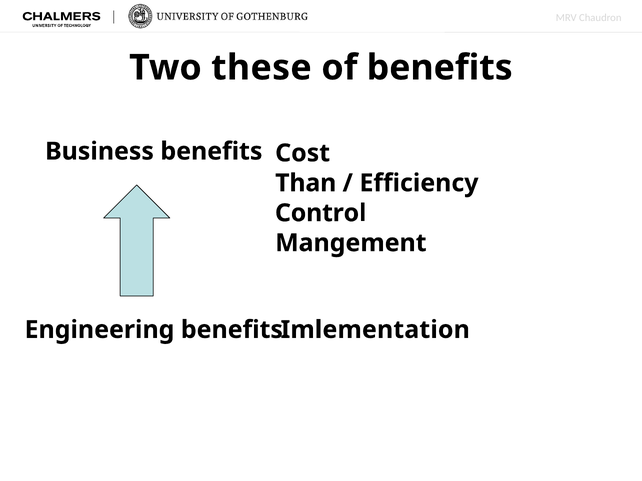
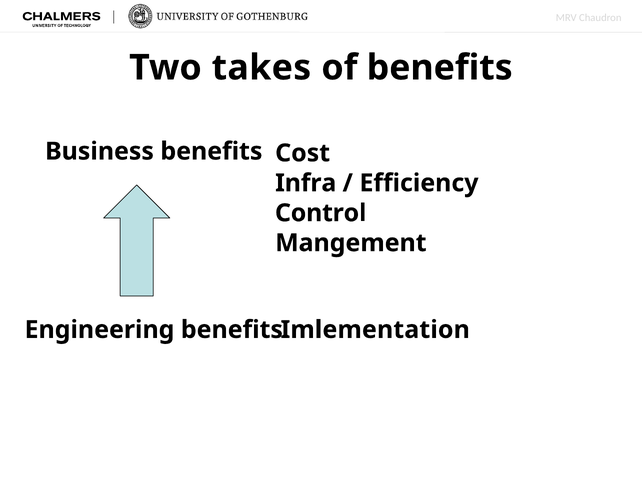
these: these -> takes (261, 68)
Than: Than -> Infra (306, 183)
